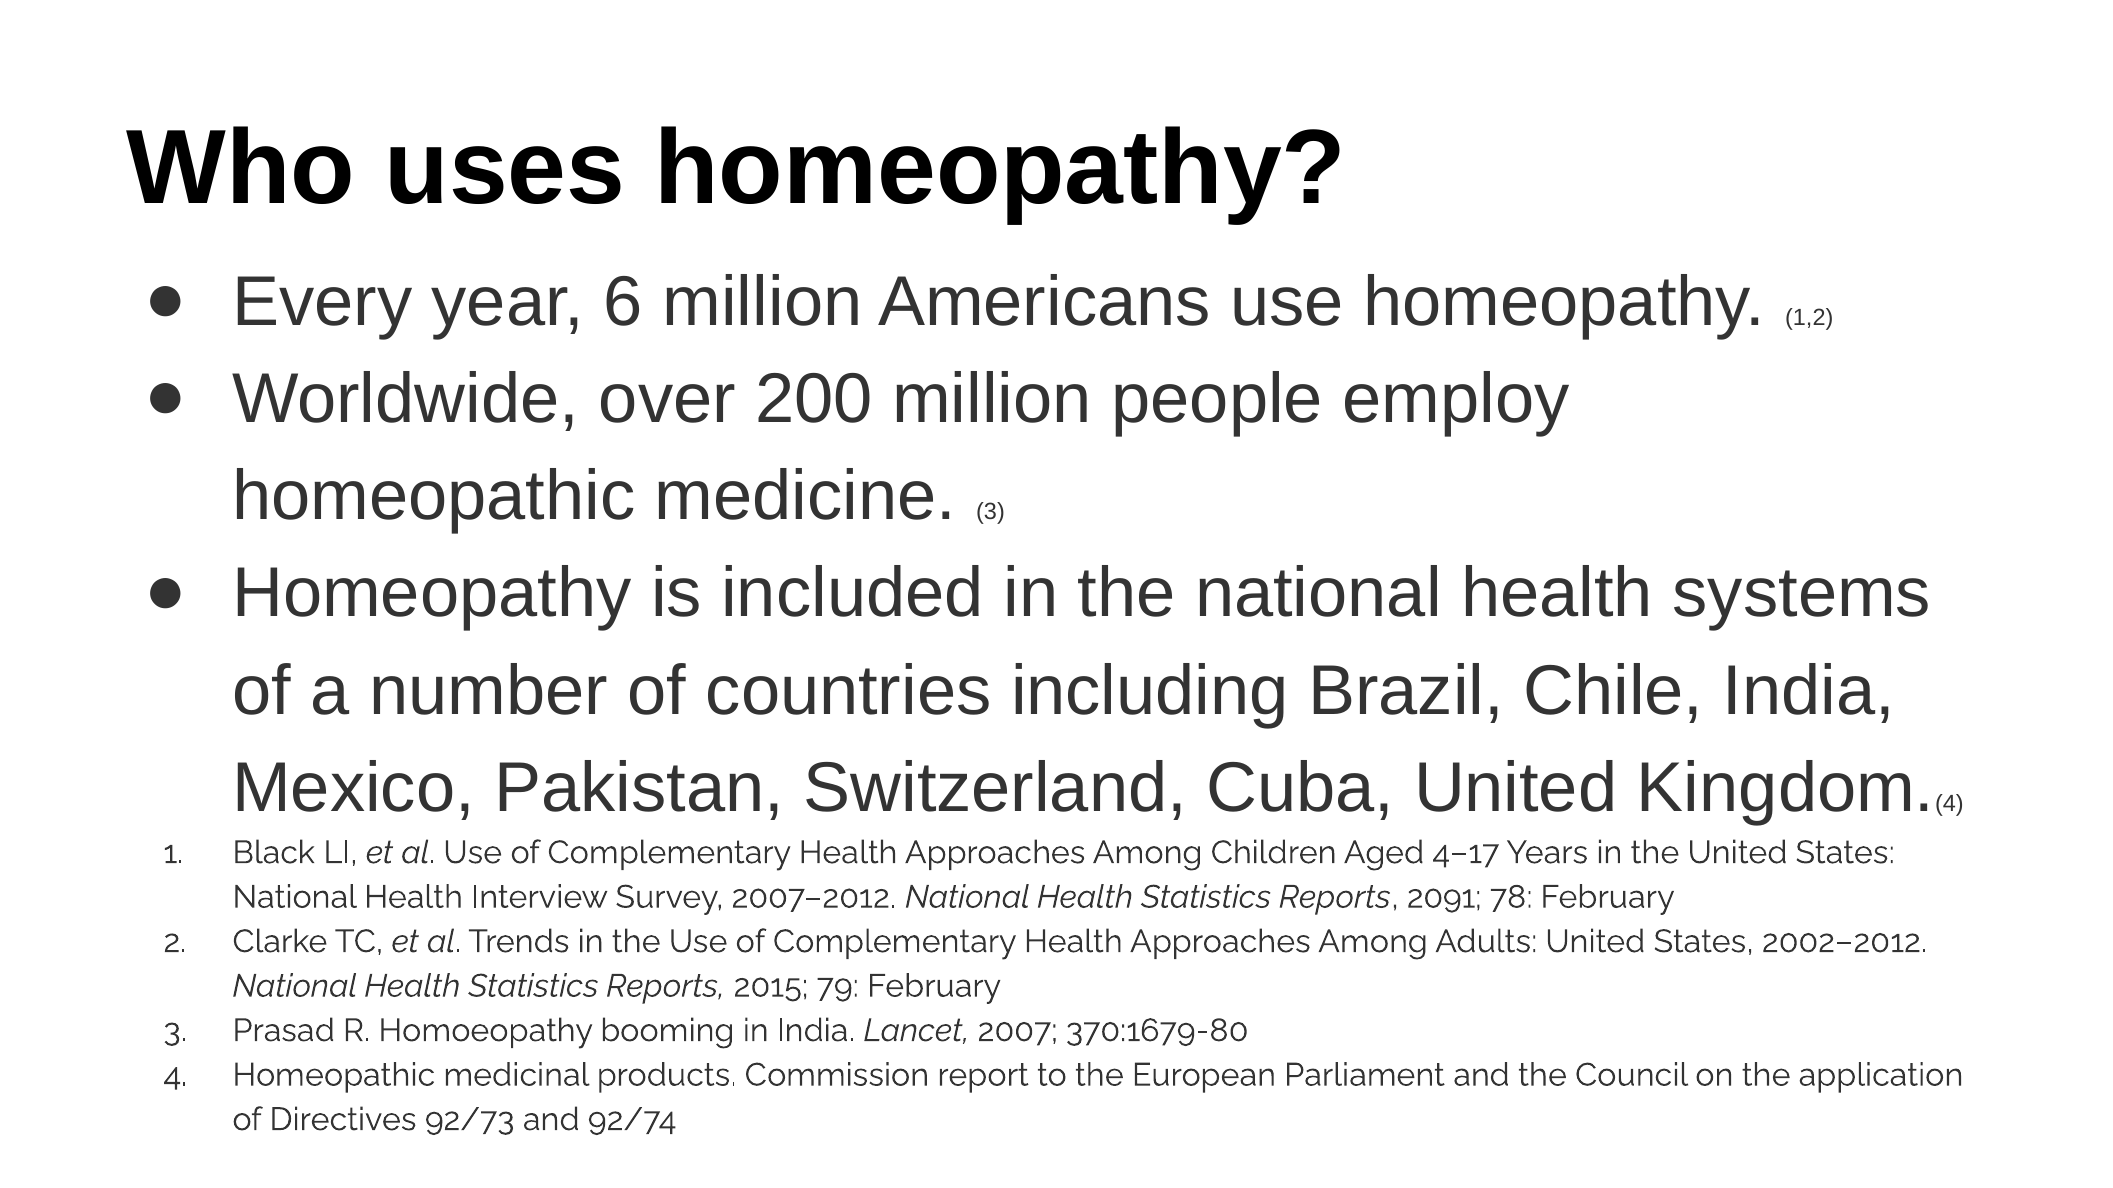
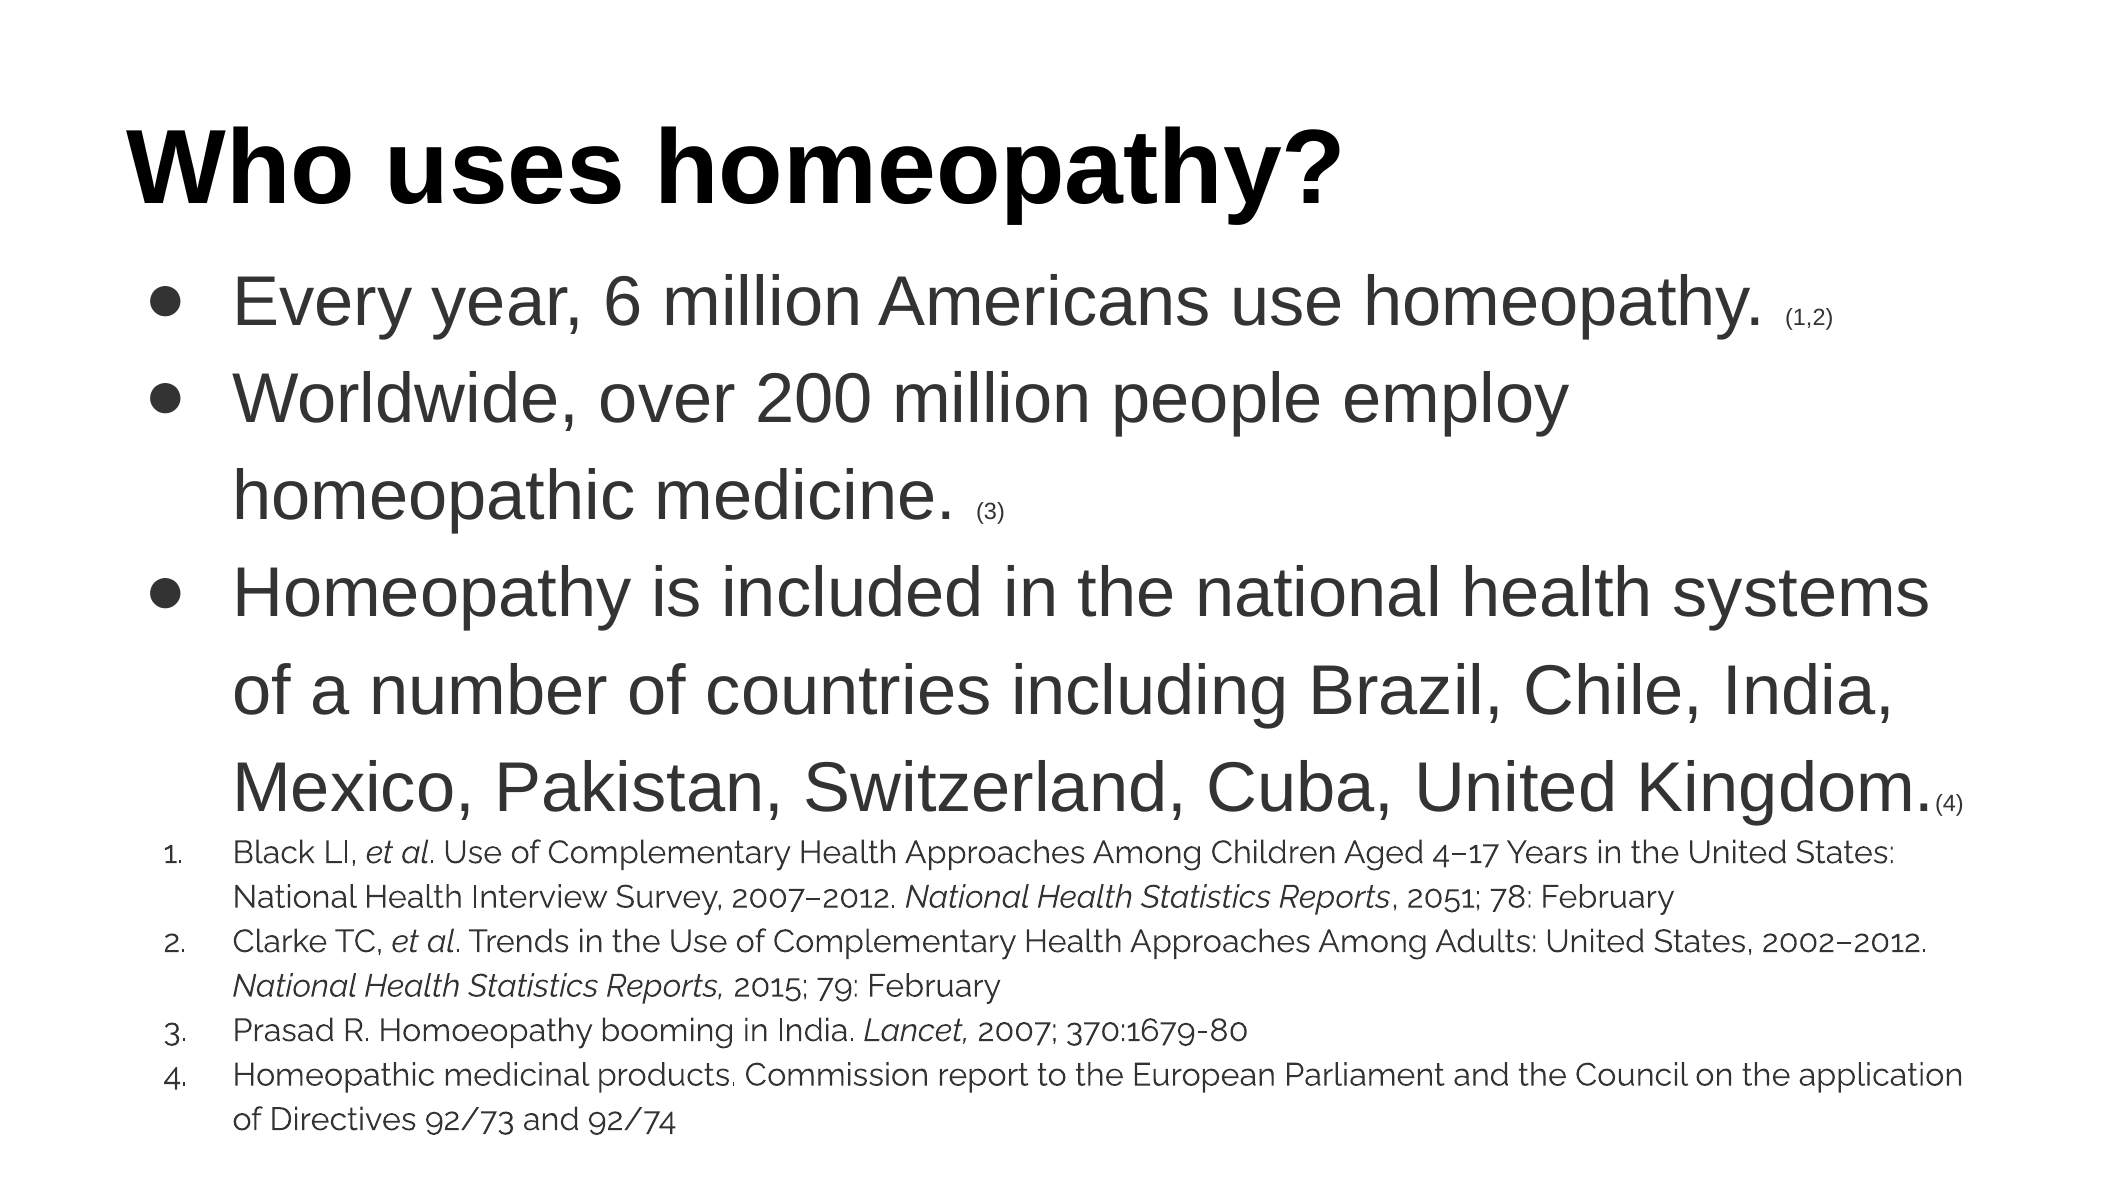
2091: 2091 -> 2051 (1444, 898)
